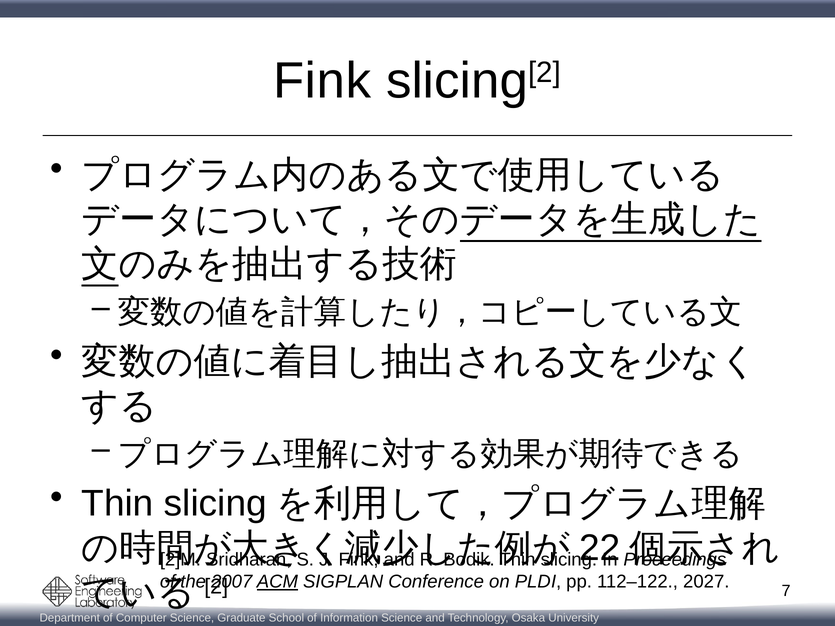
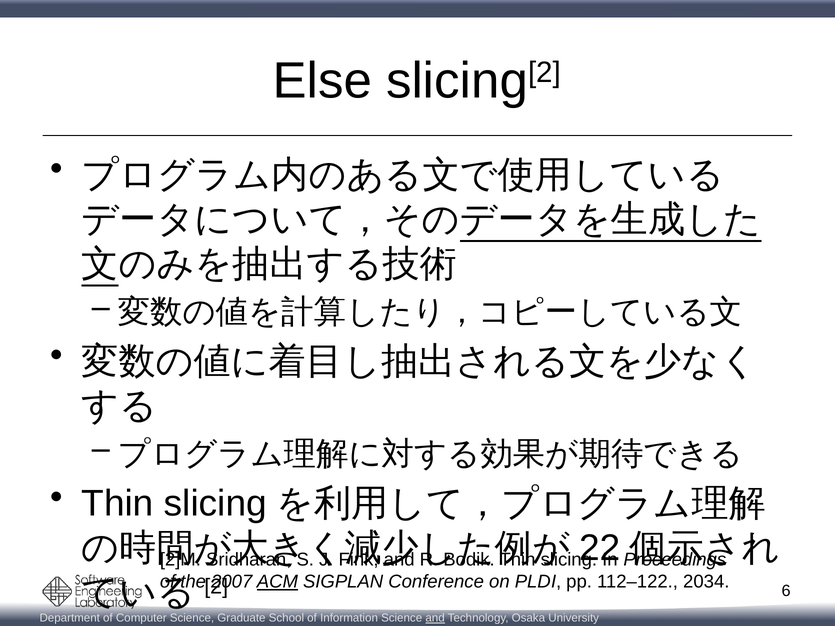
Fink: Fink -> Else (322, 81)
2027: 2027 -> 2034 (706, 582)
7: 7 -> 6 (786, 591)
and underline: none -> present (435, 618)
